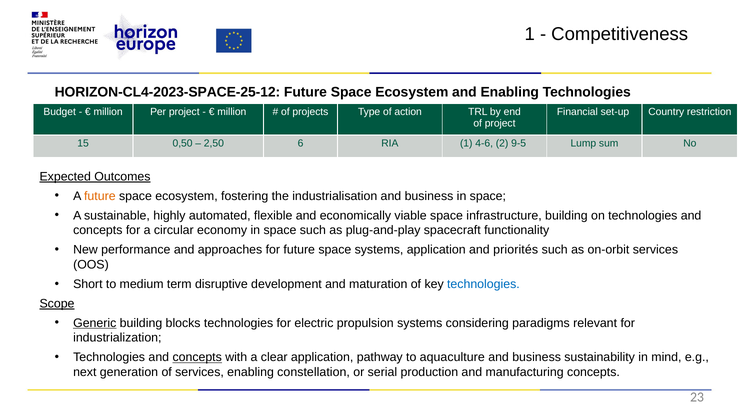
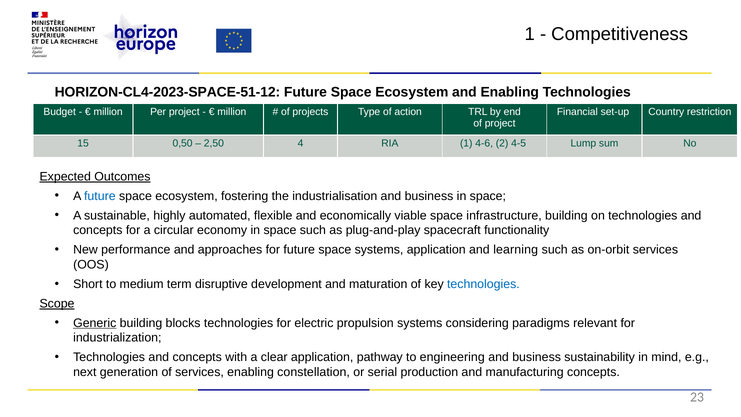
HORIZON-CL4-2023-SPACE-25-12: HORIZON-CL4-2023-SPACE-25-12 -> HORIZON-CL4-2023-SPACE-51-12 (167, 92)
6: 6 -> 4 (300, 143)
9-5: 9-5 -> 4-5 (519, 143)
future colour: orange -> blue (100, 196)
priorités: priorités -> learning (516, 250)
concepts underline: present -> none (197, 357)
aquaculture: aquaculture -> engineering (452, 357)
